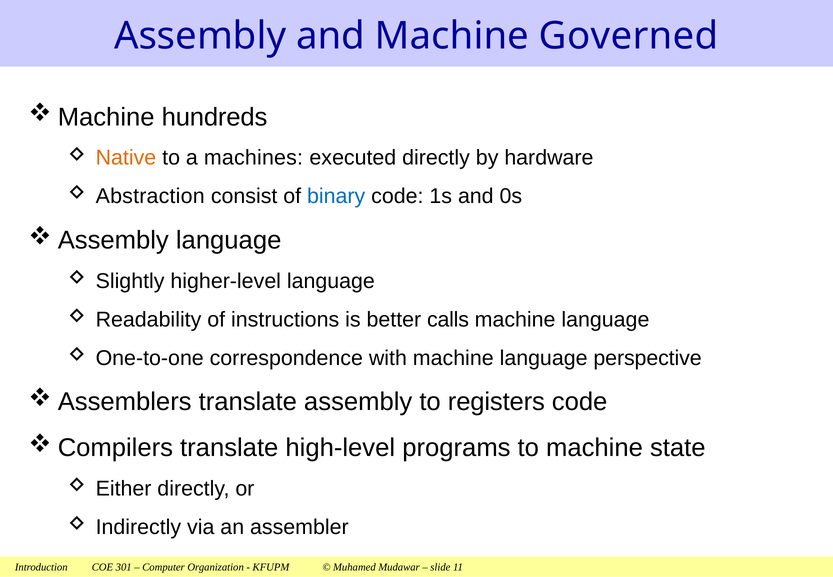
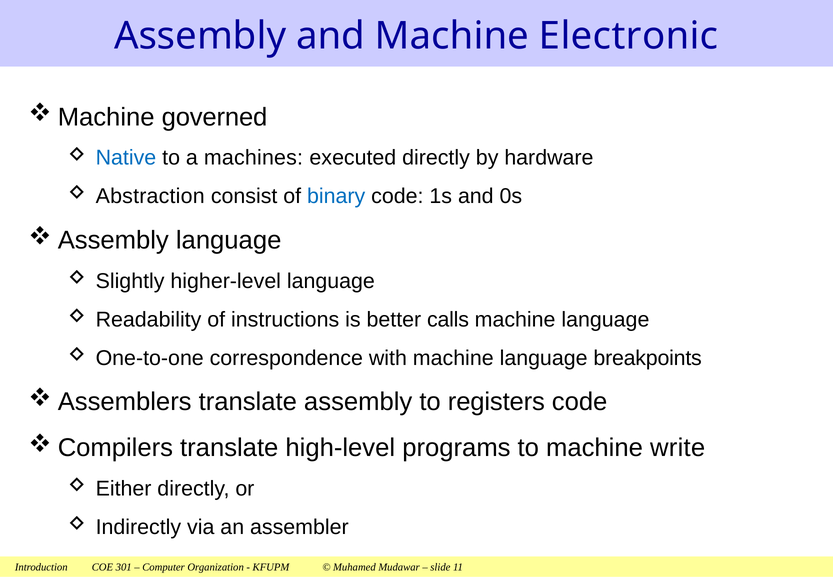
Governed: Governed -> Electronic (629, 36)
hundreds: hundreds -> governed (215, 117)
Native colour: orange -> blue (126, 158)
perspective: perspective -> breakpoints (648, 358)
state: state -> write (678, 448)
